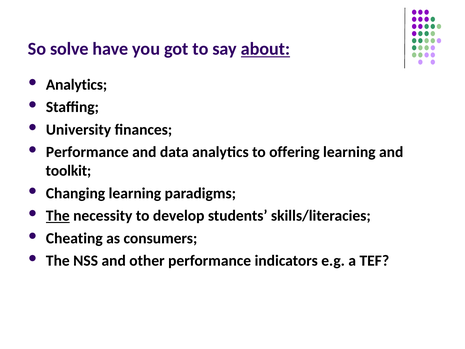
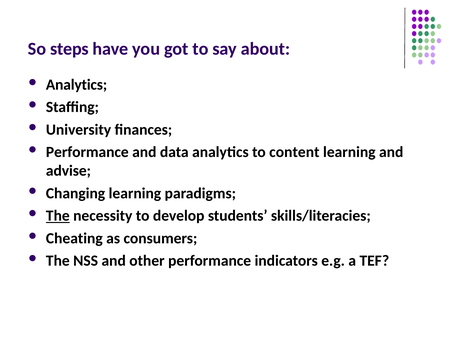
solve: solve -> steps (69, 49)
about underline: present -> none (265, 49)
offering: offering -> content (294, 152)
toolkit: toolkit -> advise (68, 171)
